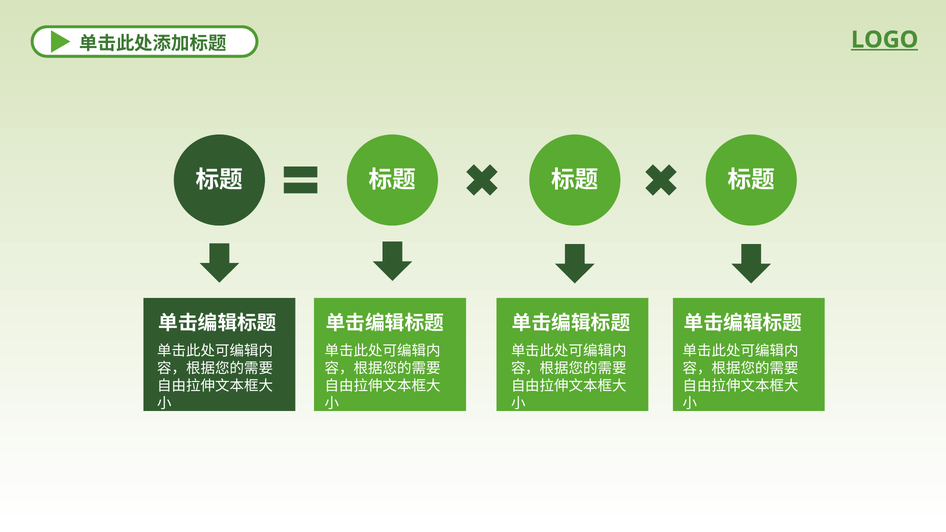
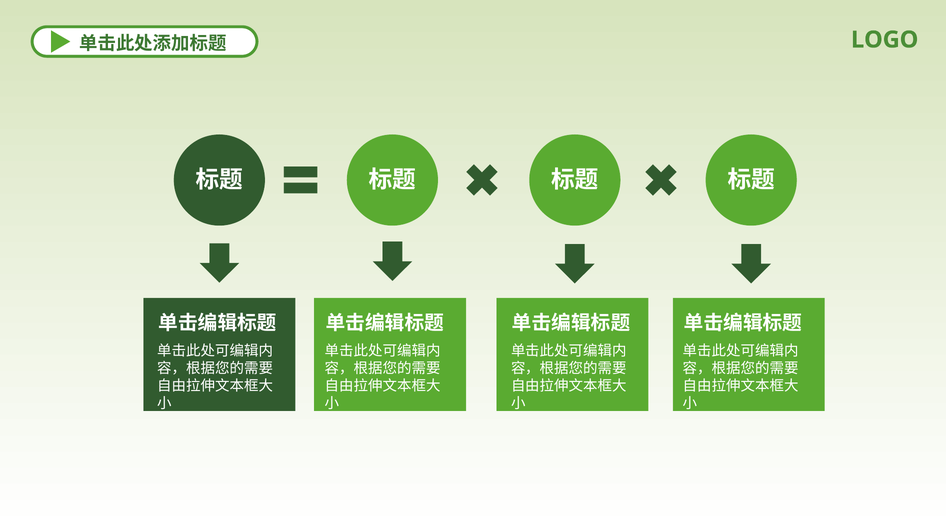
LOGO underline: present -> none (885, 40)
